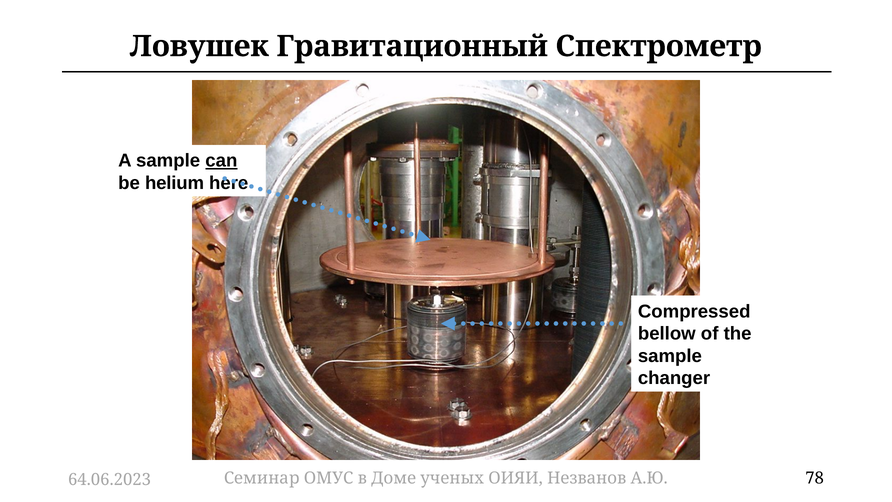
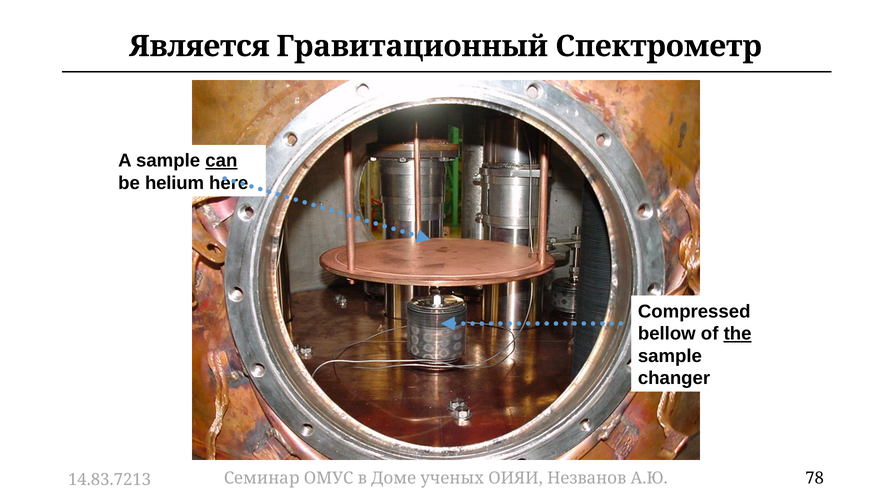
Ловушек: Ловушек -> Является (199, 46)
the underline: none -> present (738, 334)
64.06.2023: 64.06.2023 -> 14.83.7213 (110, 480)
